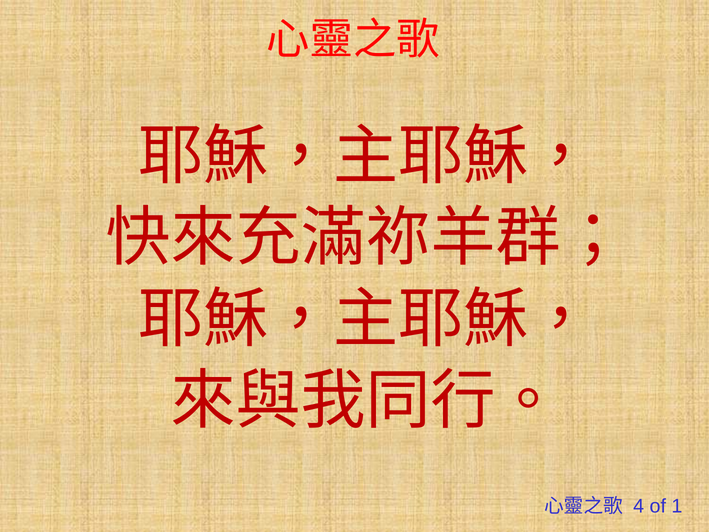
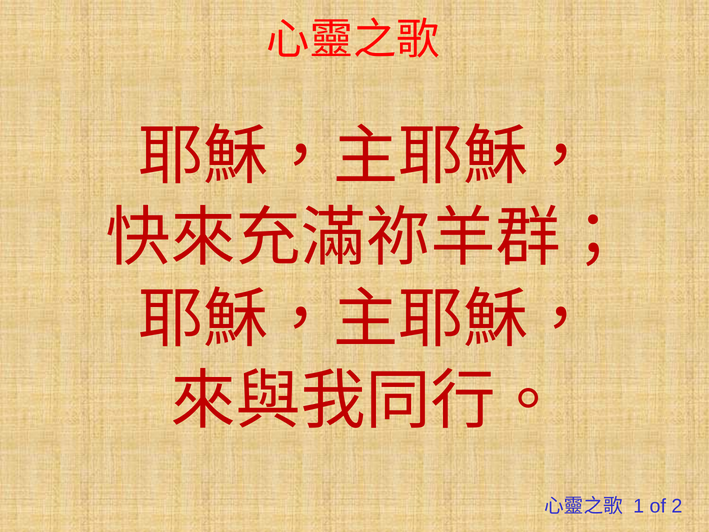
4: 4 -> 1 (639, 506)
1: 1 -> 2 (677, 506)
